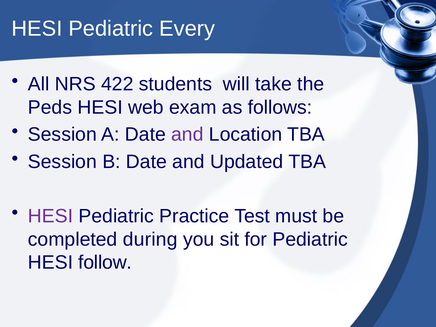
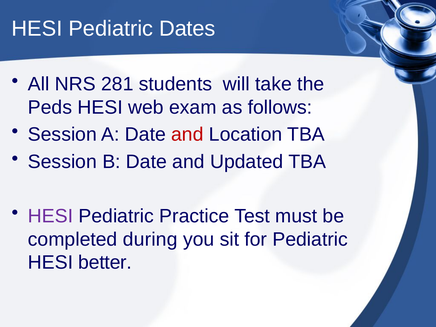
Every: Every -> Dates (187, 29)
422: 422 -> 281 (117, 84)
and colour: purple -> red (187, 135)
follow: follow -> better (105, 263)
